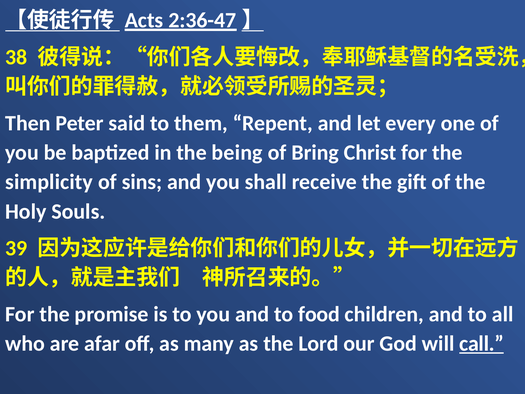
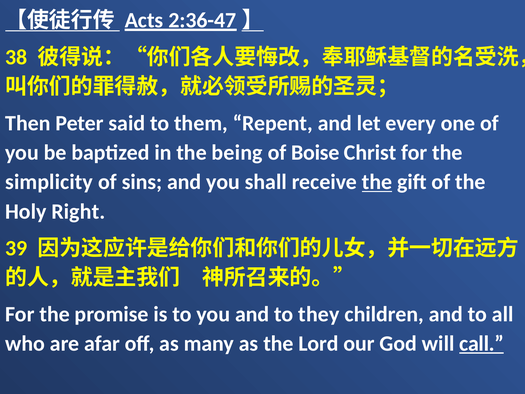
Bring: Bring -> Boise (315, 153)
the underline: none -> present (377, 182)
Souls: Souls -> Right (78, 211)
food: food -> they (319, 314)
